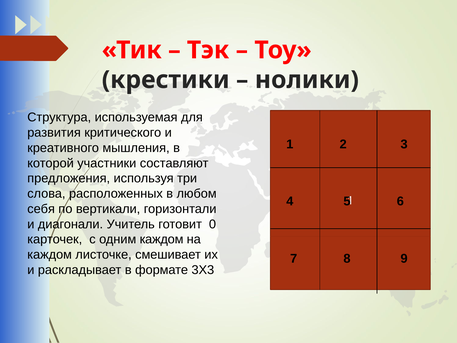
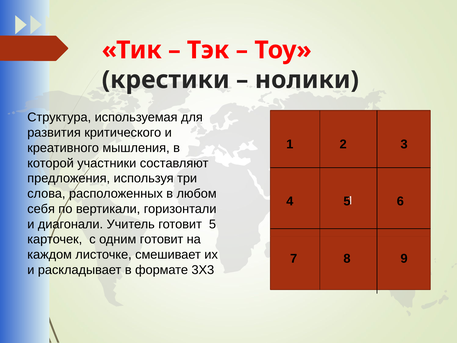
готовит 0: 0 -> 5 (212, 224)
одним каждом: каждом -> готовит (162, 239)
